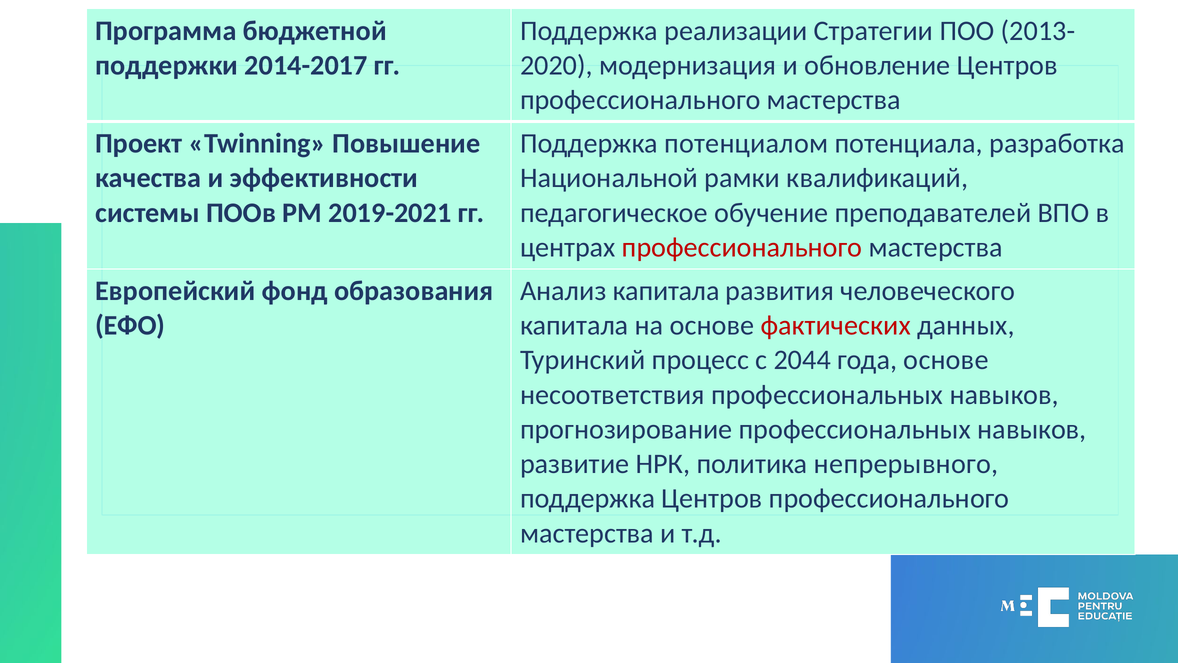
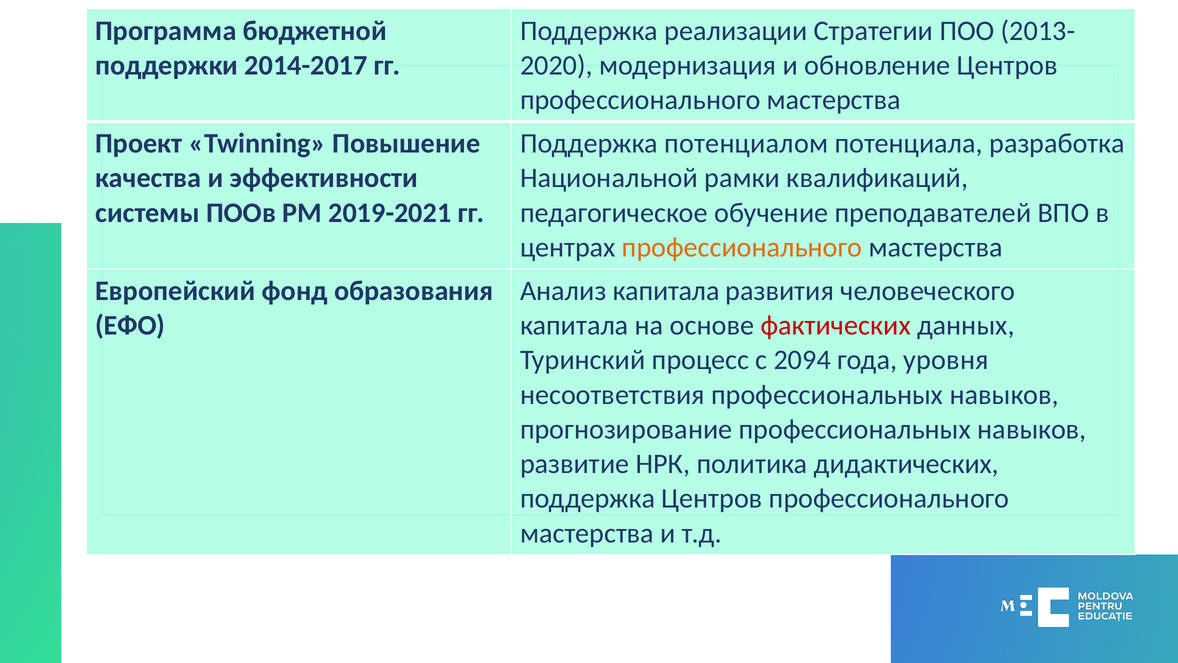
профессионального colour: red -> orange (742, 247)
2044: 2044 -> 2094 (802, 360)
года основе: основе -> уровня (946, 360)
непрерывного: непрерывного -> дидактических (906, 464)
